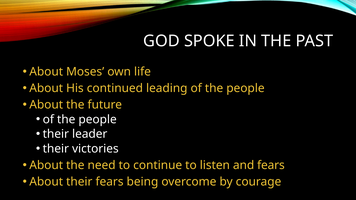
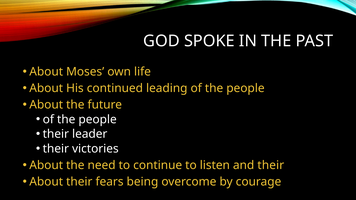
and fears: fears -> their (271, 165)
